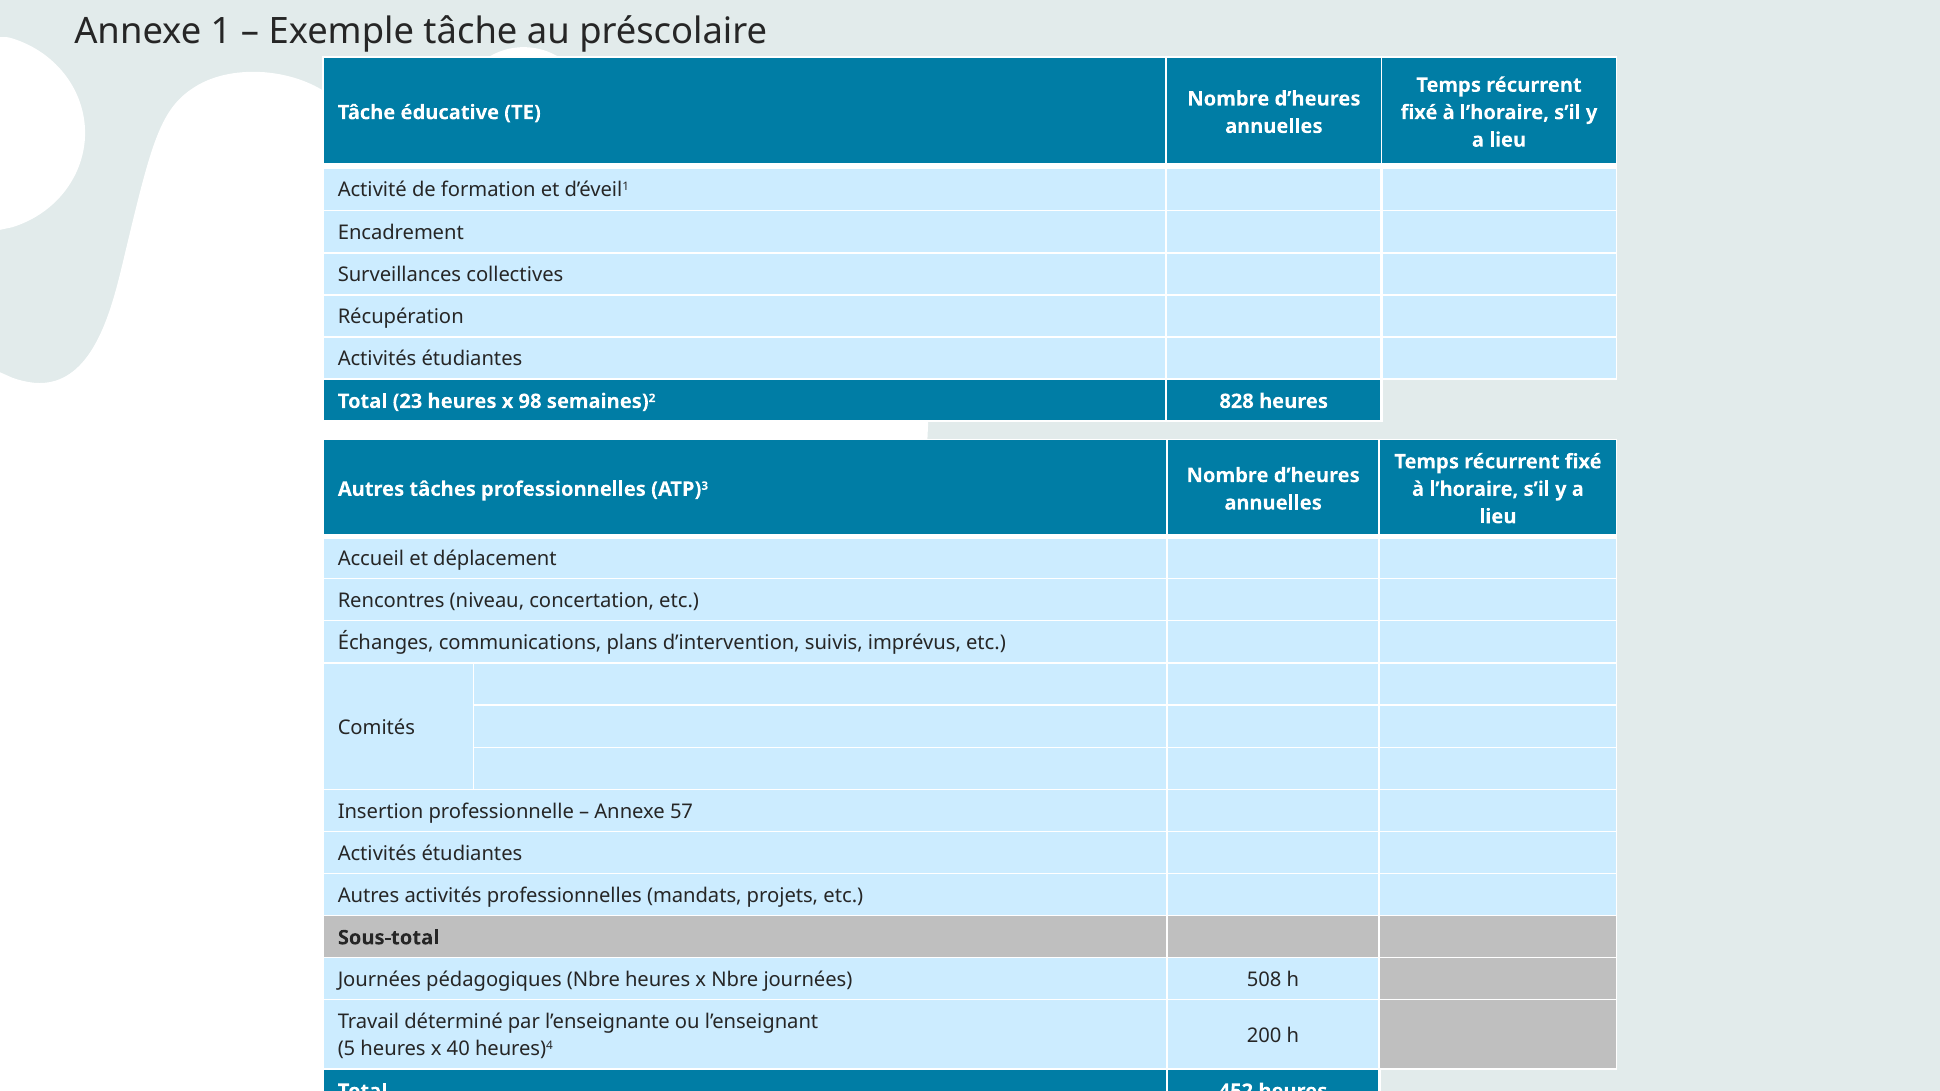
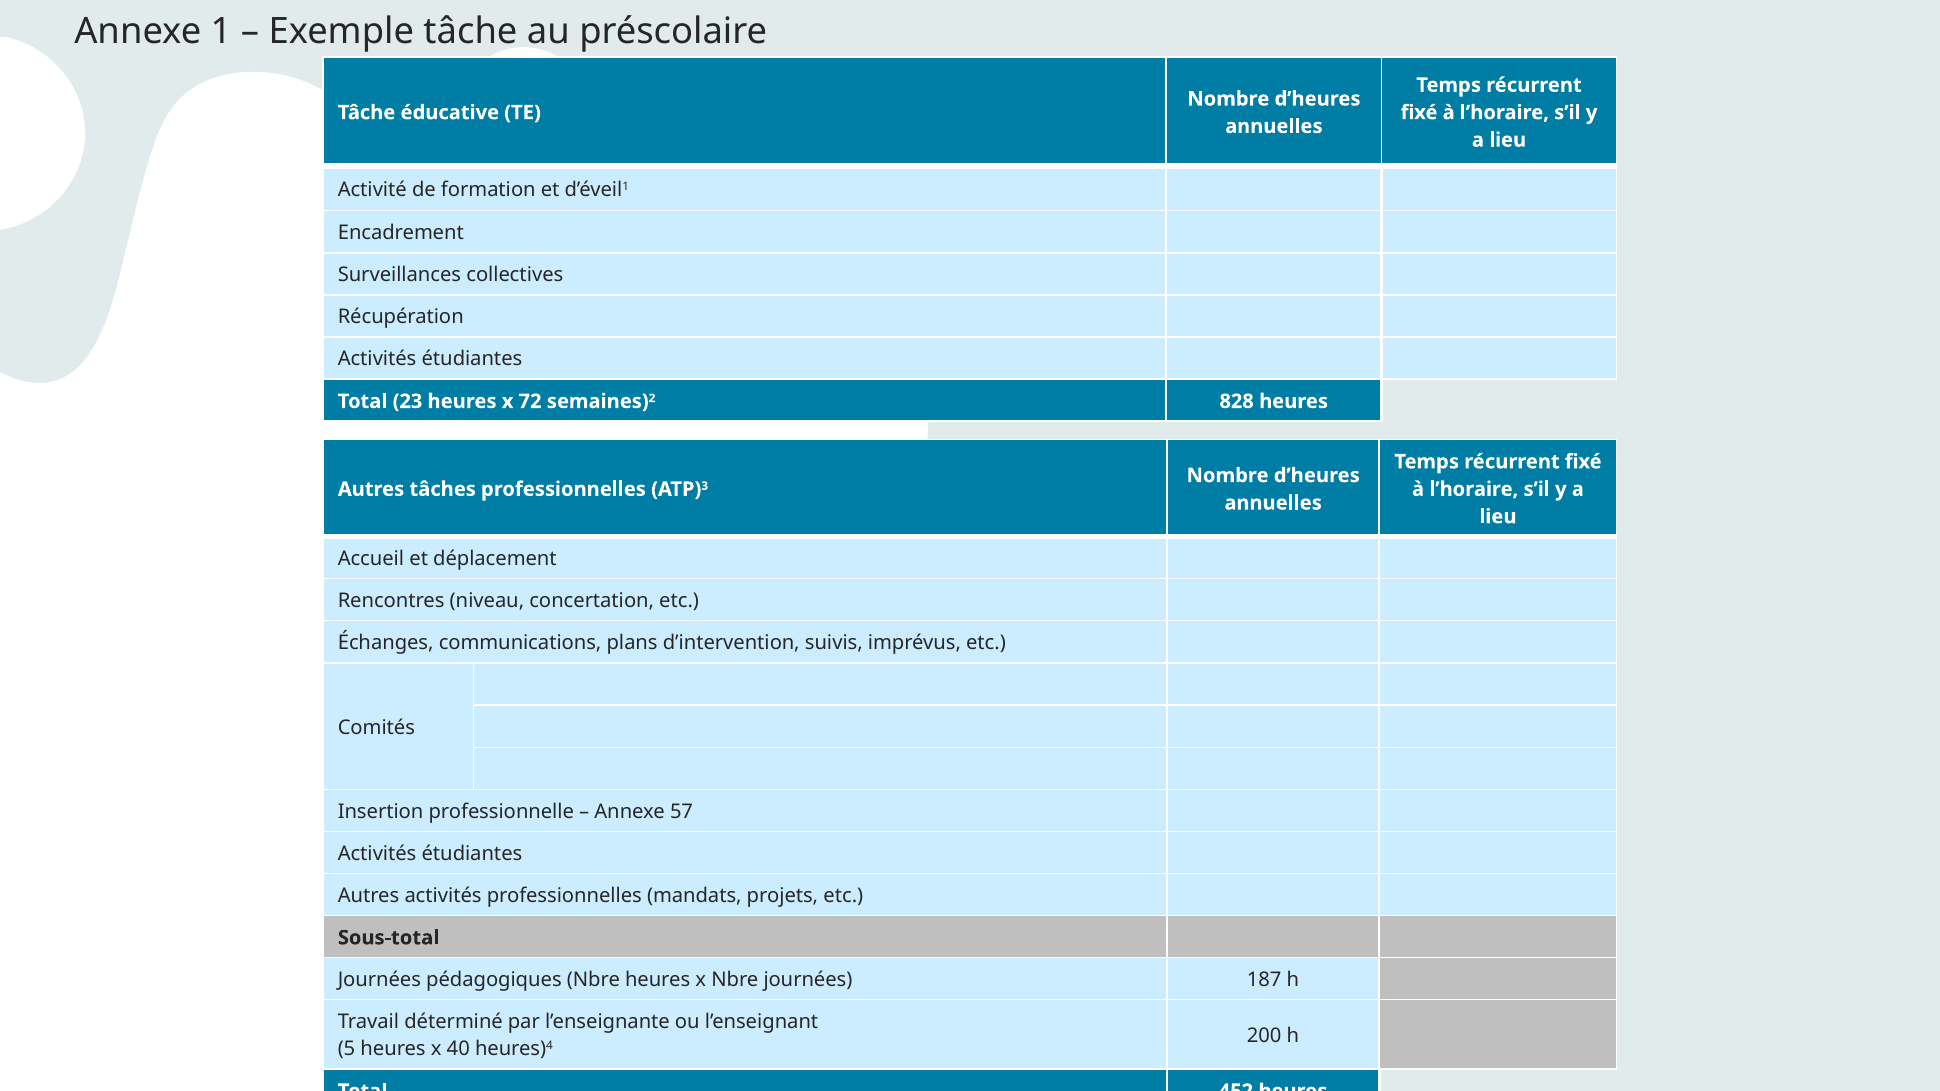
98: 98 -> 72 (530, 401)
508: 508 -> 187 (1264, 980)
